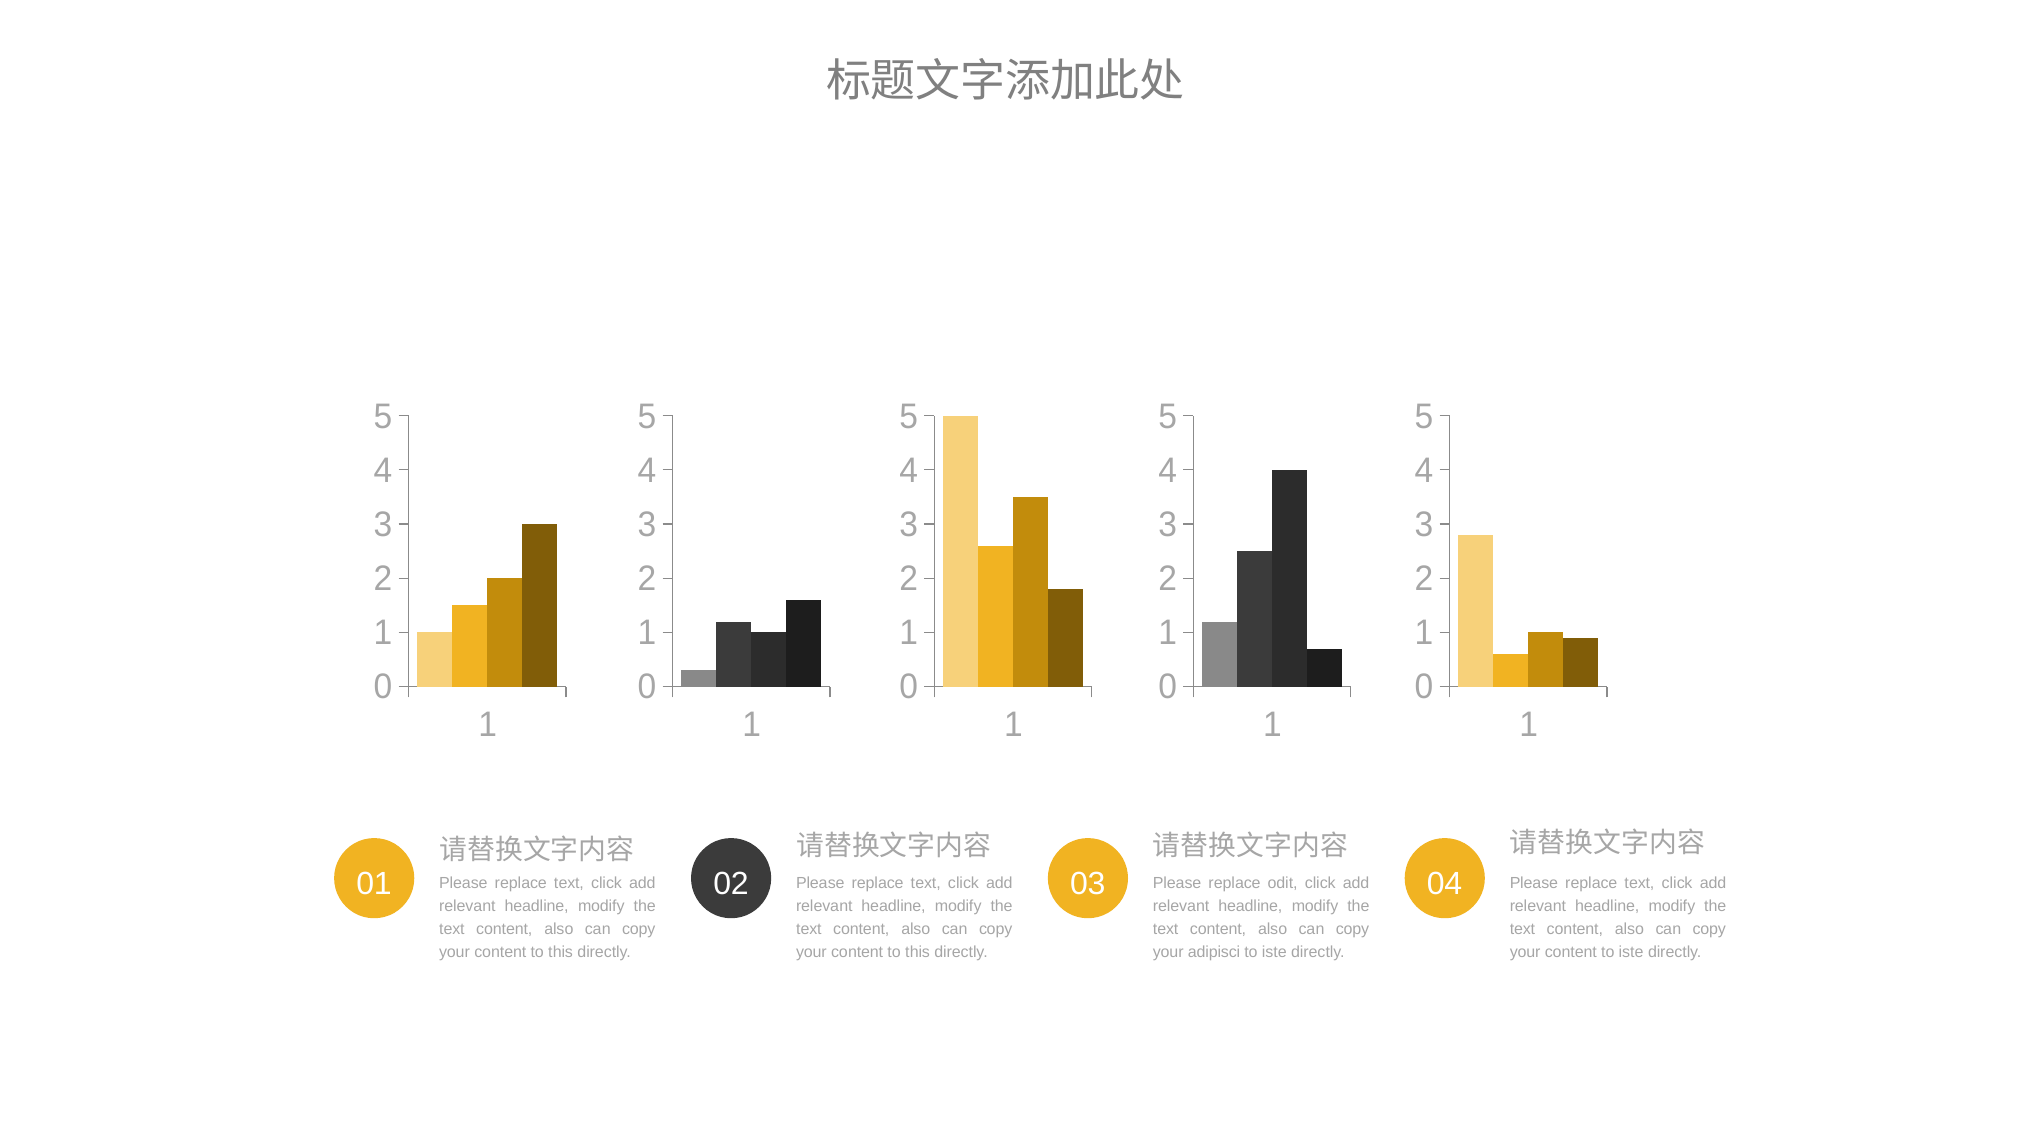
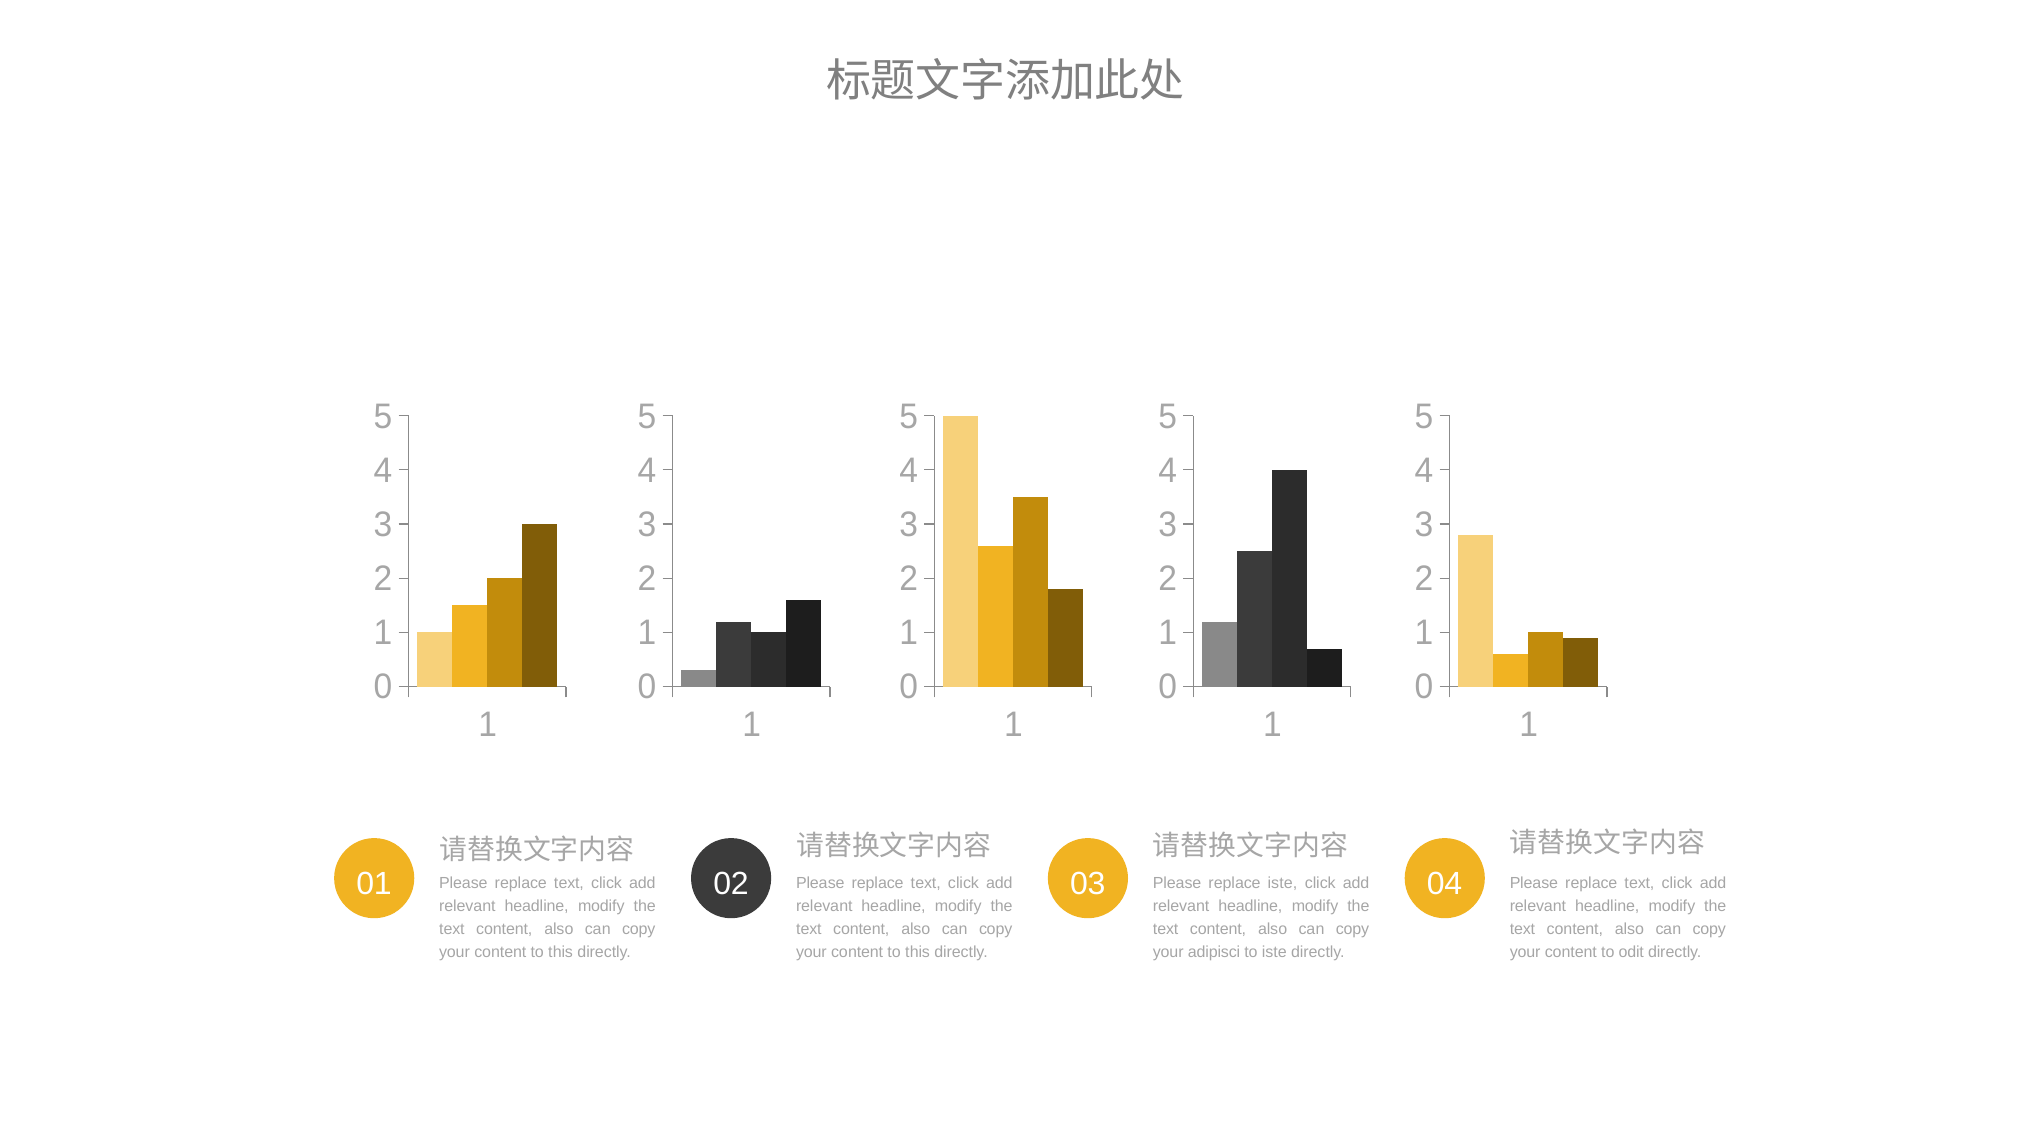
replace odit: odit -> iste (1282, 883)
content to iste: iste -> odit (1631, 952)
